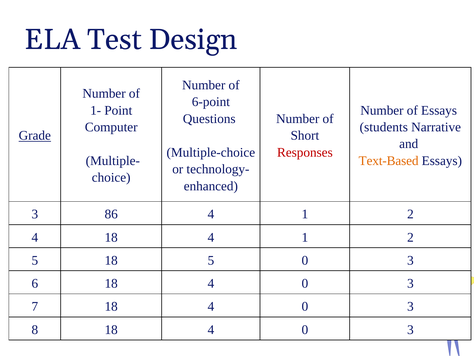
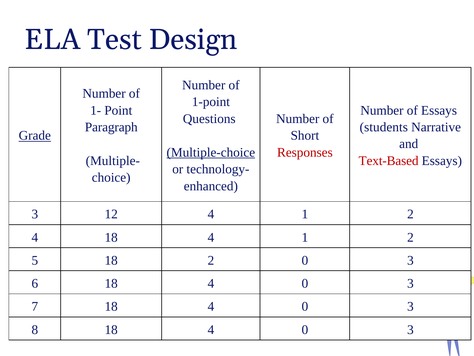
6-point: 6-point -> 1-point (211, 102)
Computer: Computer -> Paragraph (111, 127)
Multiple-choice underline: none -> present (211, 152)
Text-Based colour: orange -> red (389, 161)
86: 86 -> 12 (111, 214)
18 5: 5 -> 2 (211, 260)
